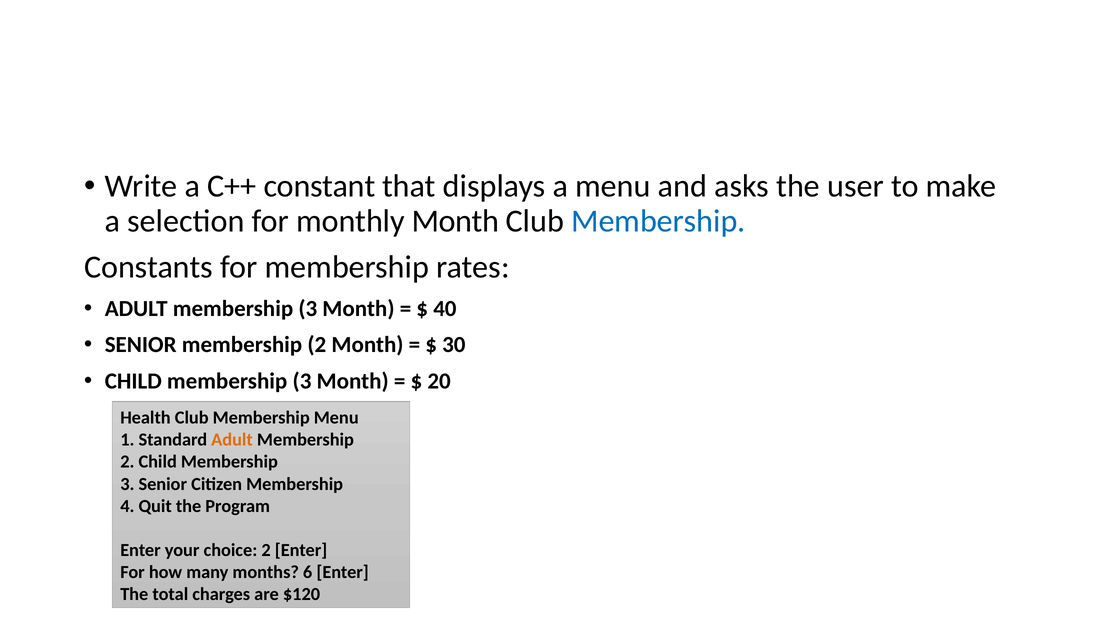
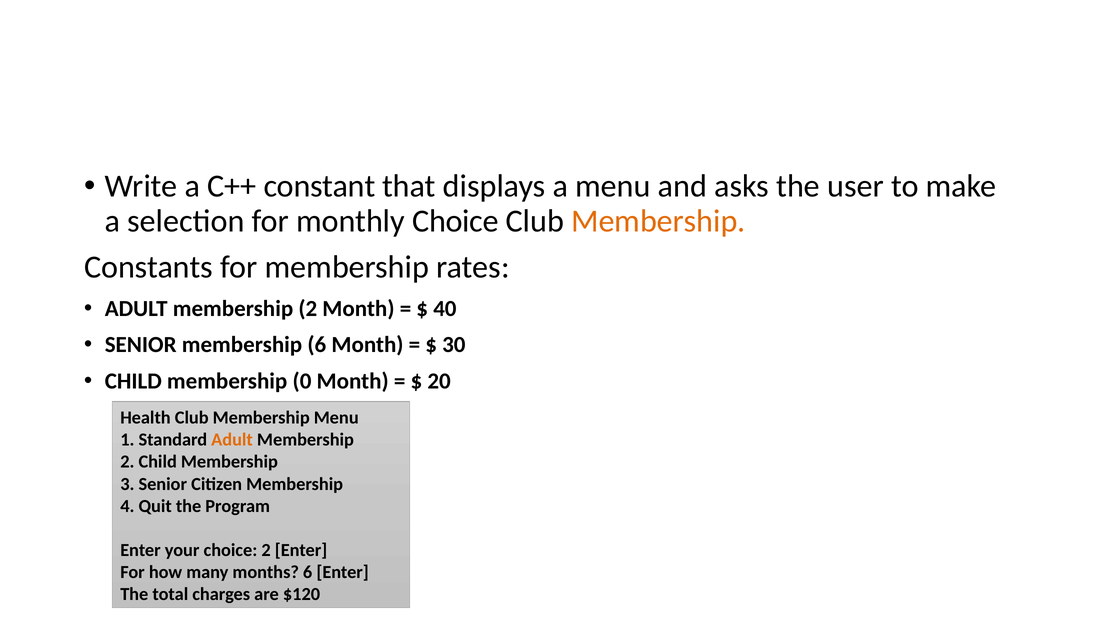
monthly Month: Month -> Choice (455, 221)
Membership colour: blue -> orange (658, 221)
3: 3 -> 2 (308, 309)
SENIOR membership 2: 2 -> 6 (317, 345)
3: 3 -> 0 (302, 381)
